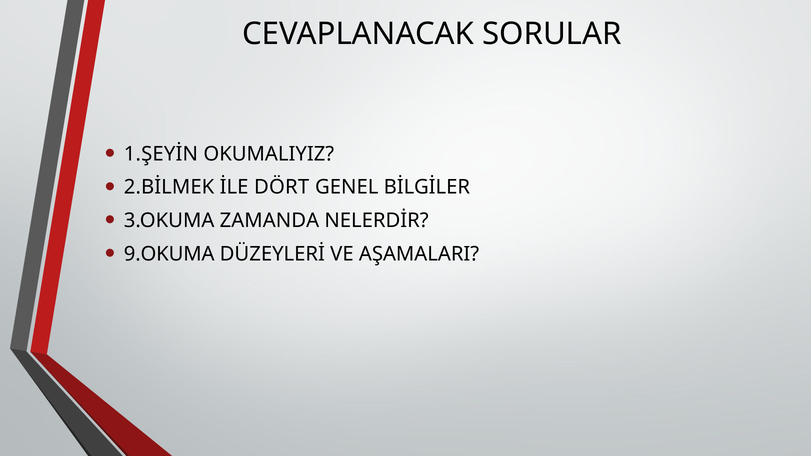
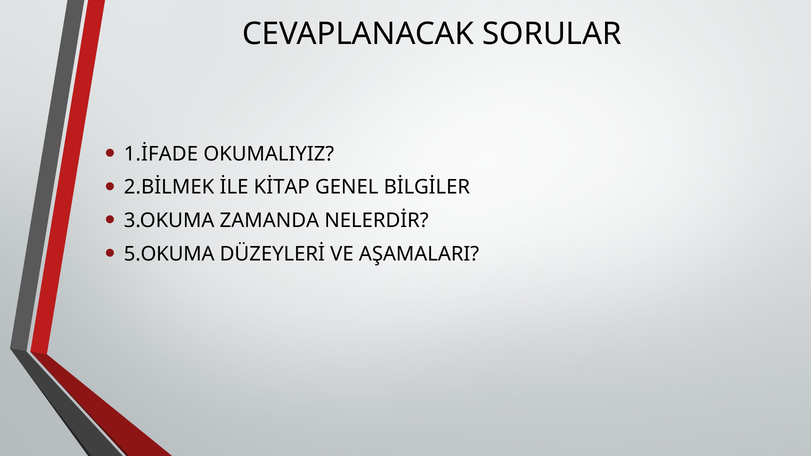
1.ŞEYİN: 1.ŞEYİN -> 1.İFADE (161, 154)
DÖRT: DÖRT -> KİTAP (282, 187)
9.OKUMA: 9.OKUMA -> 5.OKUMA (169, 254)
